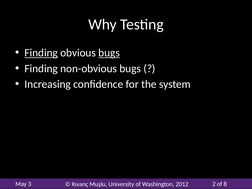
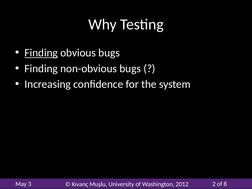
bugs underline: present -> none (109, 53)
